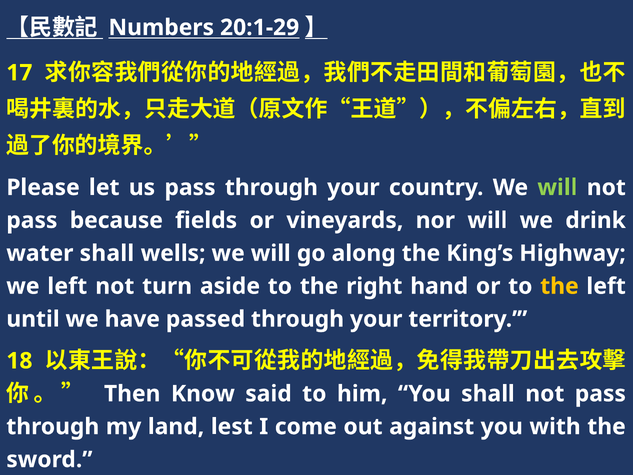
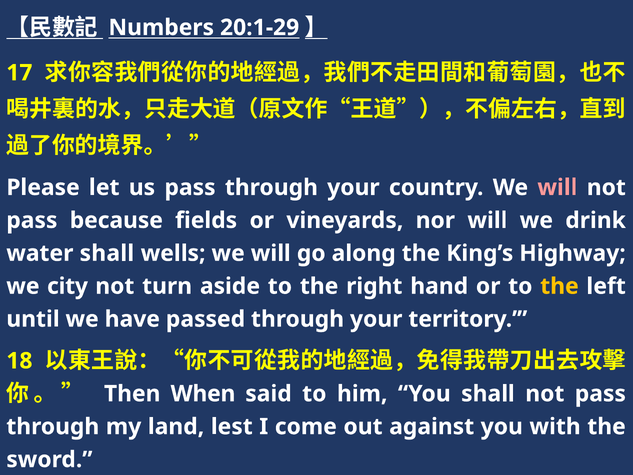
will colour: light green -> pink (557, 187)
we left: left -> city (67, 286)
Know: Know -> When (203, 394)
